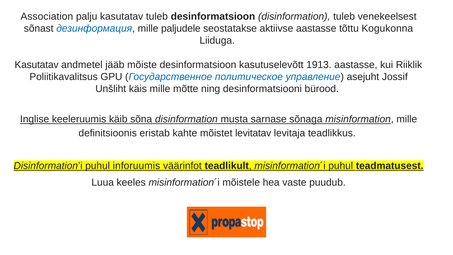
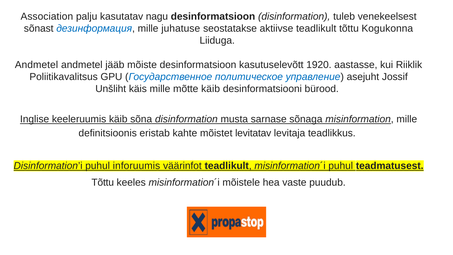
kasutatav tuleb: tuleb -> nagu (157, 16)
paljudele: paljudele -> juhatuse (181, 28)
aktiivse aastasse: aastasse -> teadlikult (316, 28)
Kasutatav: Kasutatav -> Andmetel (36, 65)
1913: 1913 -> 1920 (319, 65)
mõtte ning: ning -> käib (211, 89)
Luua: Luua -> Tõttu (103, 182)
